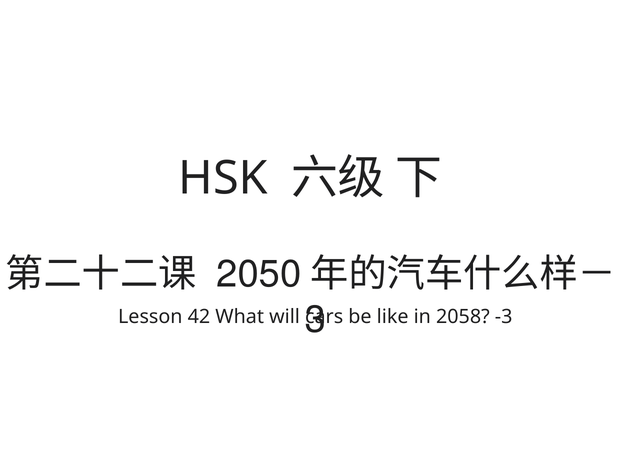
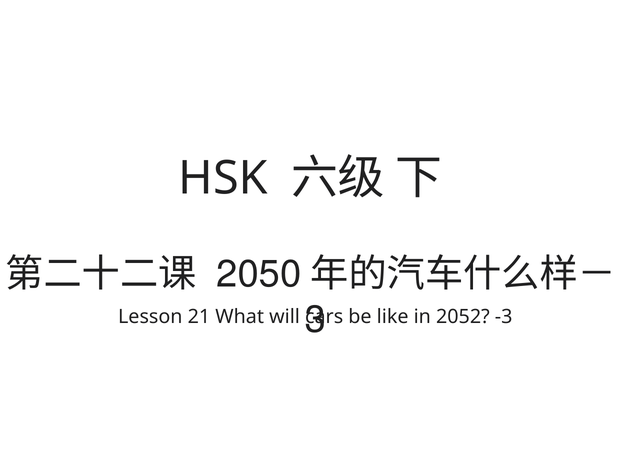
42: 42 -> 21 (199, 317)
2058: 2058 -> 2052 (463, 317)
